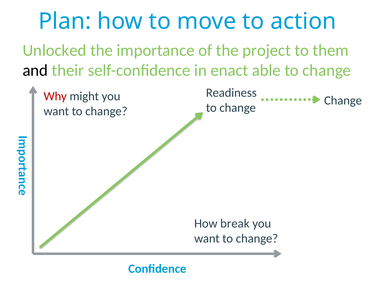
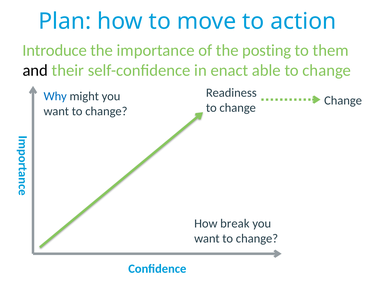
Unlocked: Unlocked -> Introduce (55, 50)
project: project -> posting (267, 50)
Why colour: red -> blue (55, 96)
